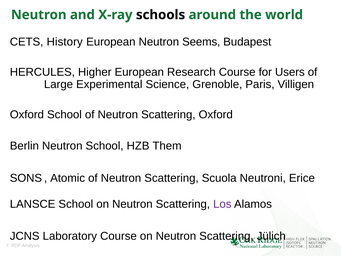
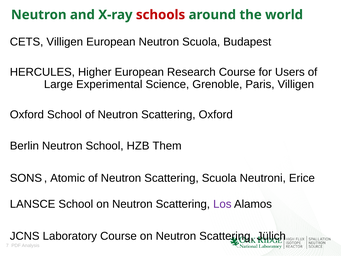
schools colour: black -> red (161, 15)
CETS History: History -> Villigen (65, 42)
Neutron Seems: Seems -> Scuola (201, 42)
